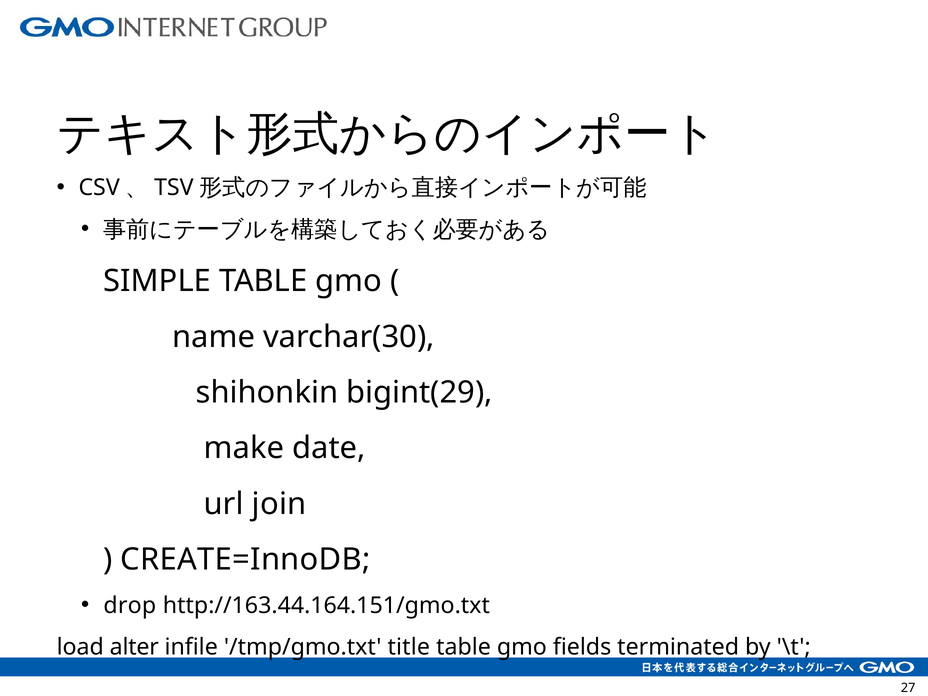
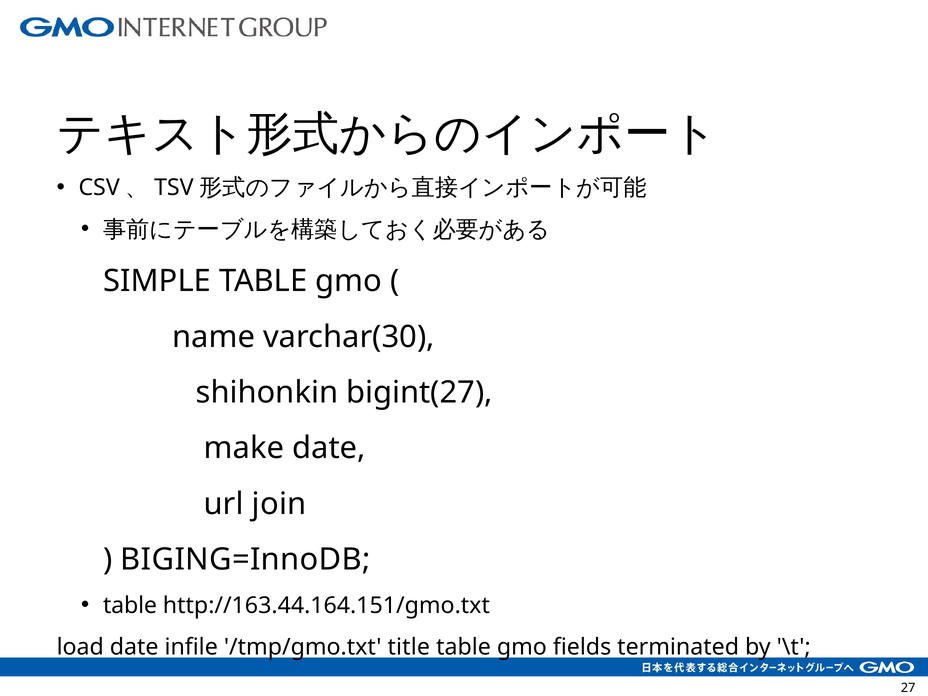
bigint(29: bigint(29 -> bigint(27 (419, 392)
CREATE=InnoDB: CREATE=InnoDB -> BIGING=InnoDB (245, 560)
drop: drop -> table (130, 605)
load alter: alter -> date (134, 647)
